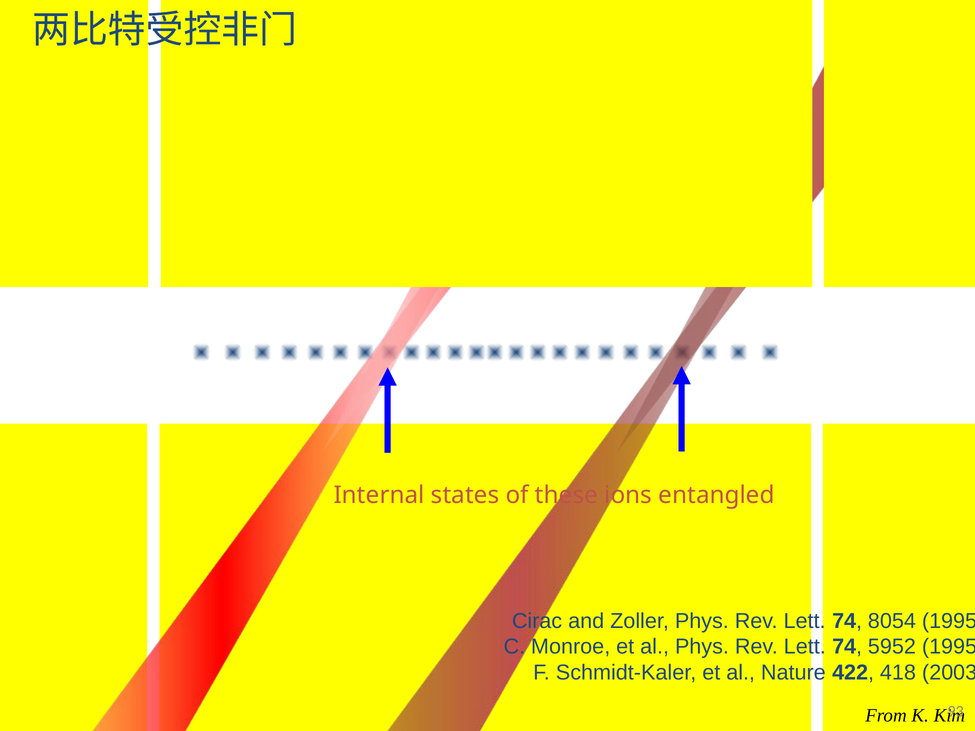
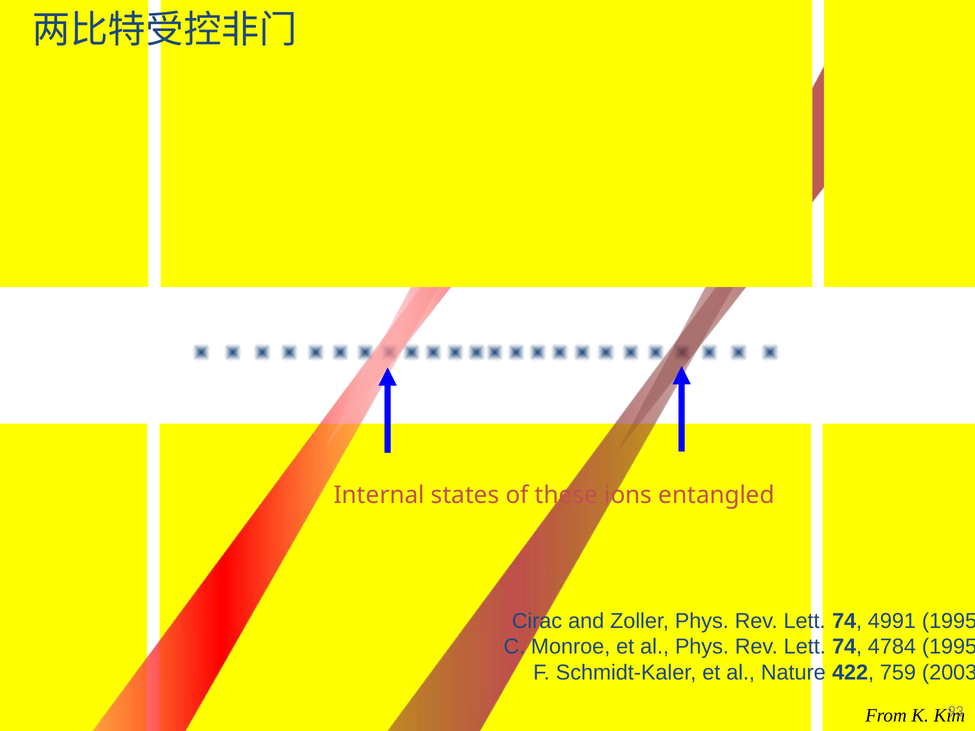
8054: 8054 -> 4991 (892, 621)
5952: 5952 -> 4784 (892, 647)
418: 418 -> 759 (898, 673)
